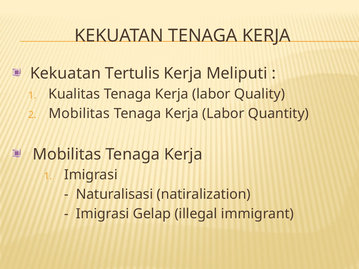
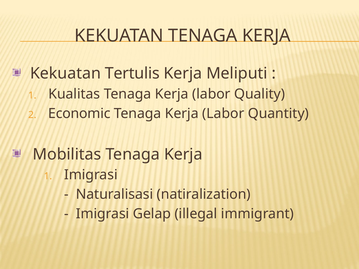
Mobilitas: Mobilitas -> Economic (79, 114)
